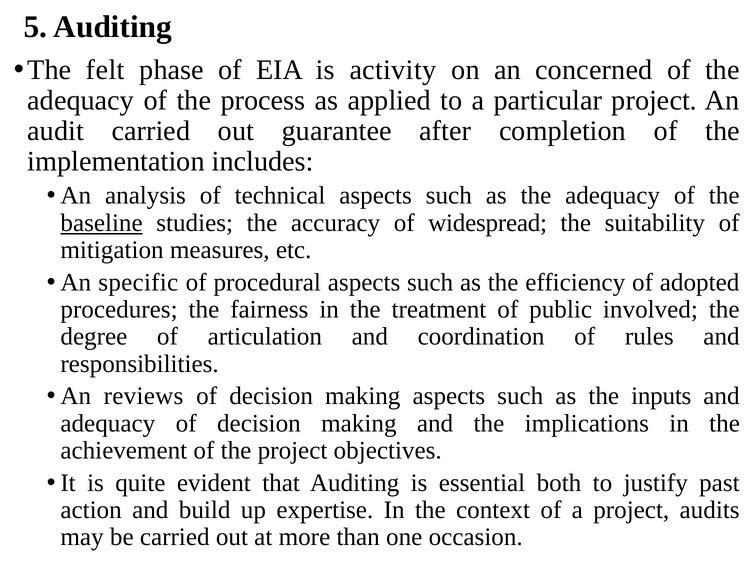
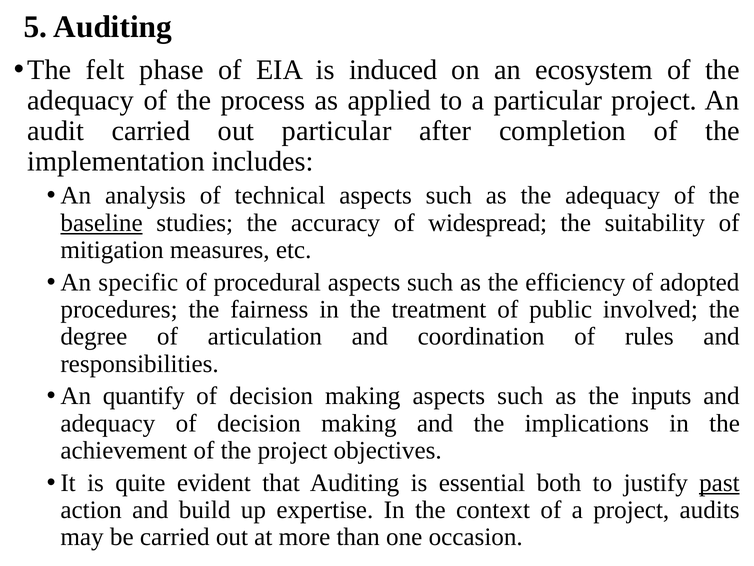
activity: activity -> induced (393, 70)
concerned: concerned -> ecosystem (594, 70)
out guarantee: guarantee -> particular (337, 131)
reviews: reviews -> quantify (144, 396)
past underline: none -> present (719, 482)
